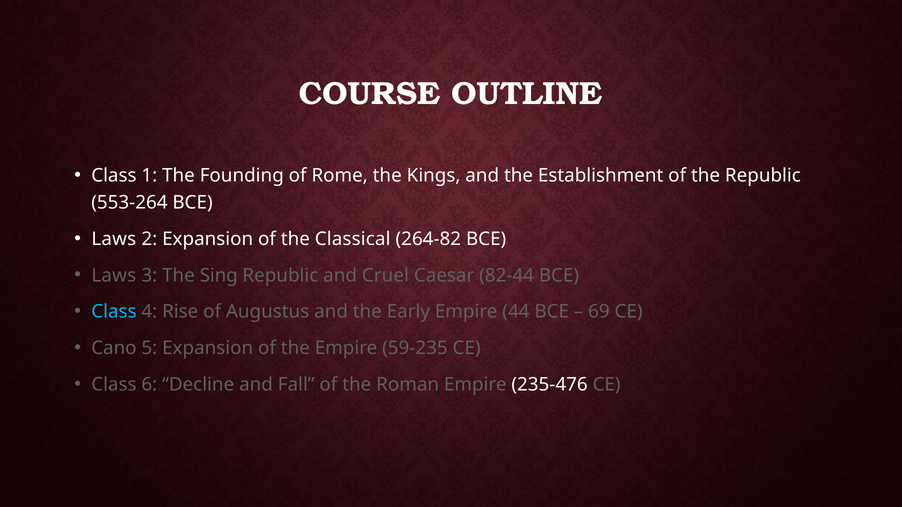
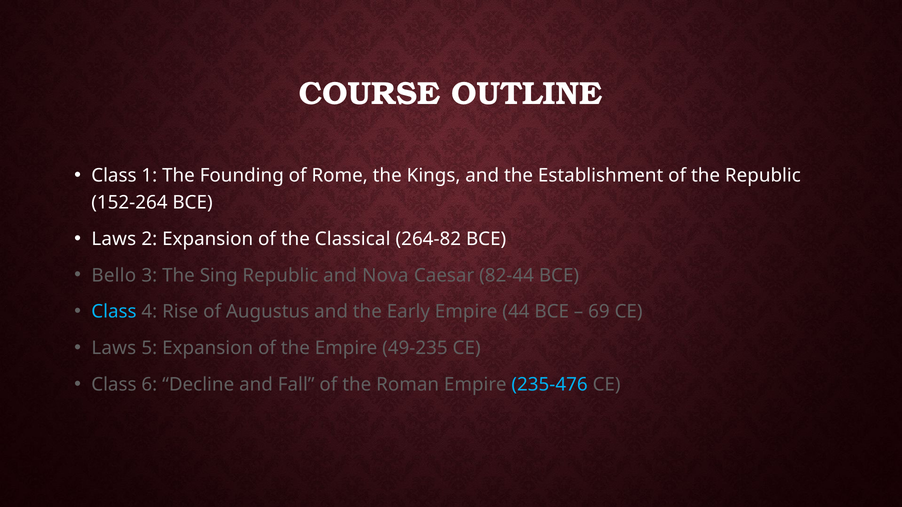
553-264: 553-264 -> 152-264 (129, 203)
Laws: Laws -> Bello (114, 276)
Cruel: Cruel -> Nova (385, 276)
Cano: Cano -> Laws (114, 348)
59-235: 59-235 -> 49-235 (415, 348)
235-476 colour: white -> light blue (550, 385)
